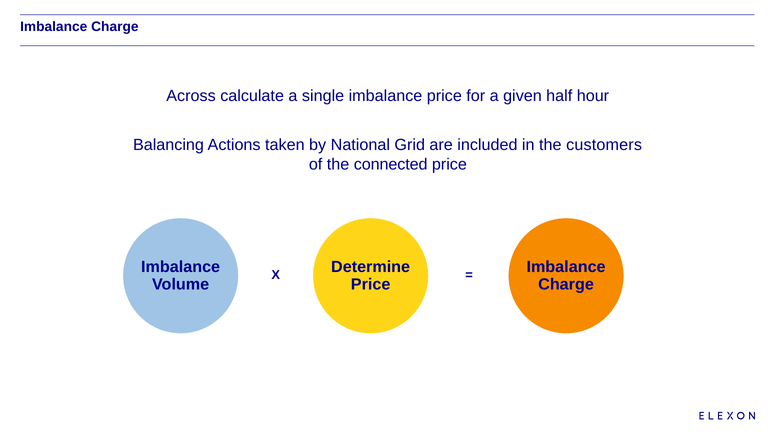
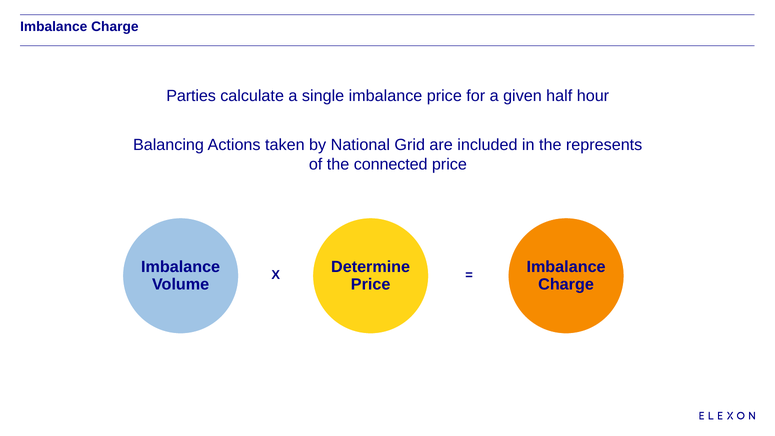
Across: Across -> Parties (191, 96)
customers: customers -> represents (604, 145)
